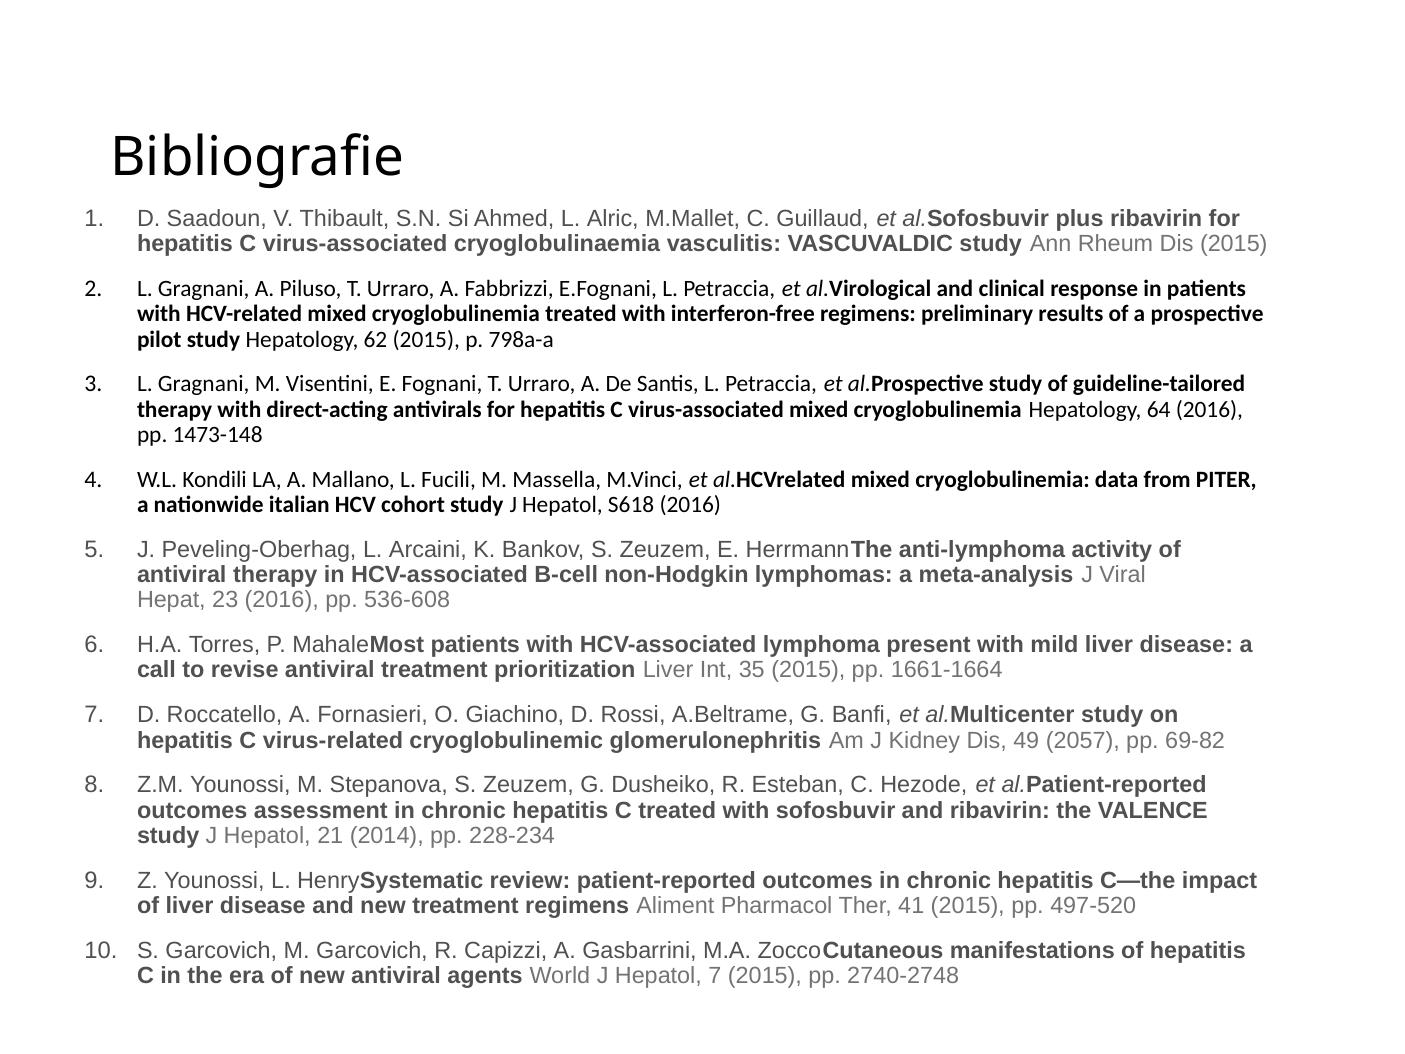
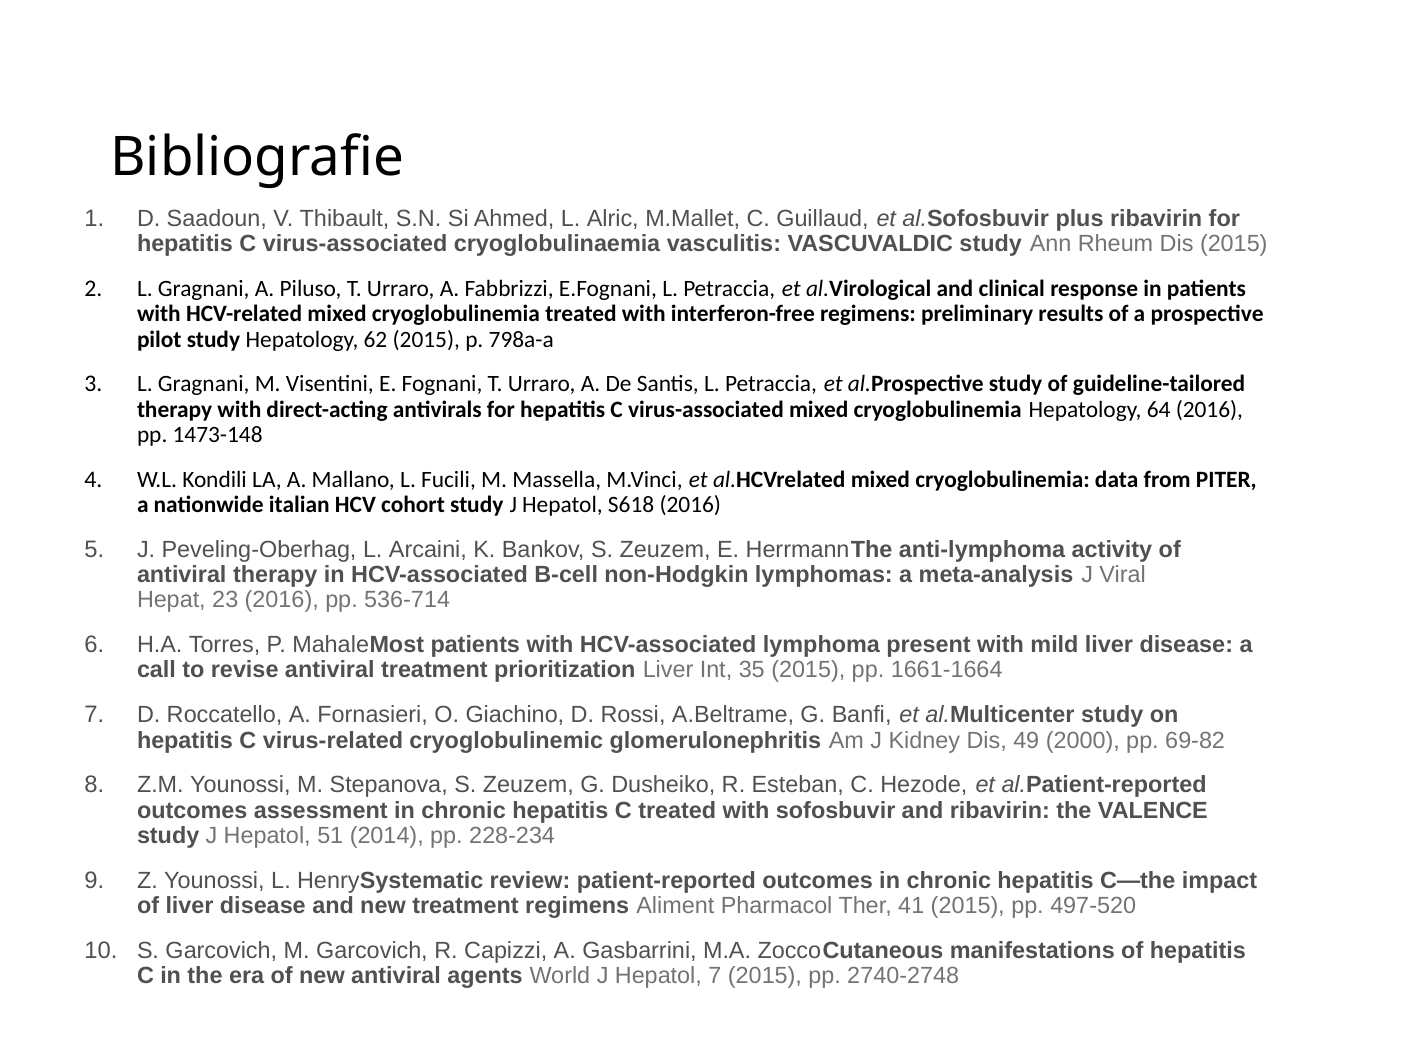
536-608: 536-608 -> 536-714 (407, 600)
2057: 2057 -> 2000 (1083, 740)
21: 21 -> 51 (330, 836)
